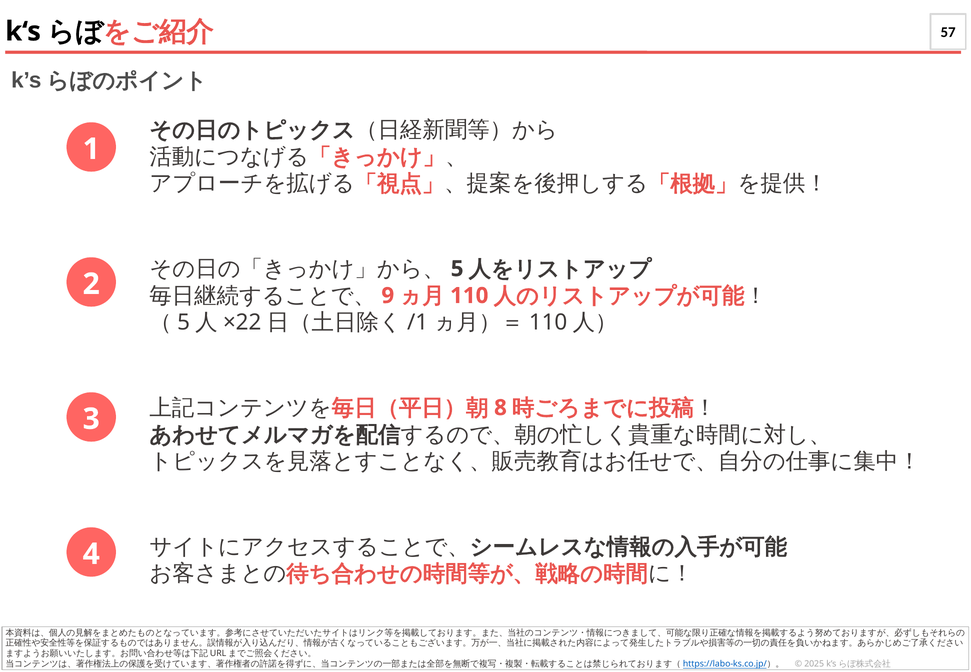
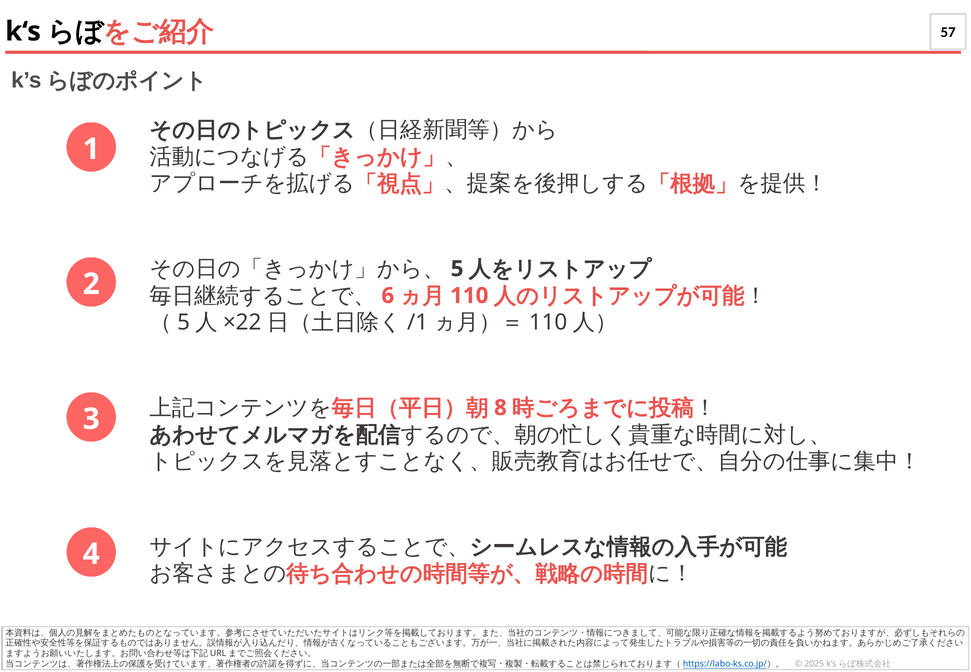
9: 9 -> 6 (388, 296)
